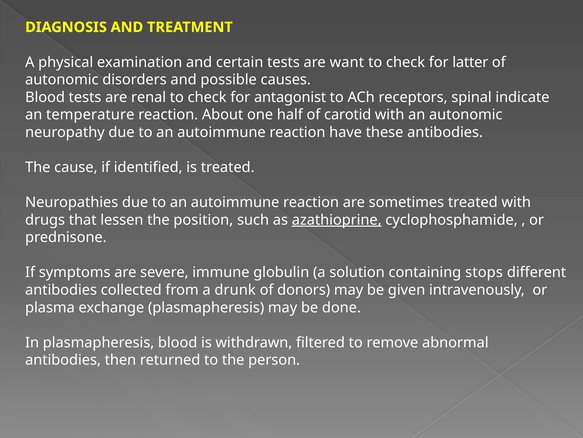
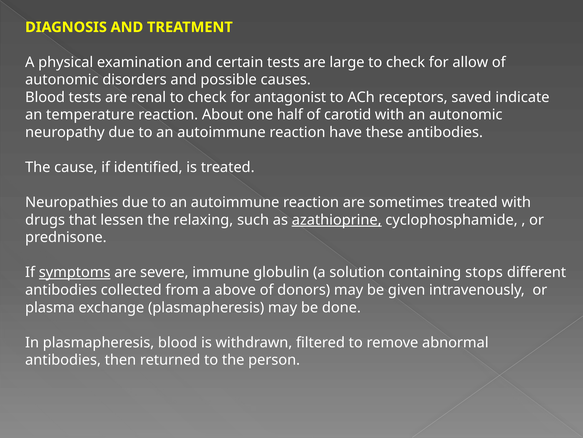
want: want -> large (347, 62)
latter: latter -> allow (470, 62)
spinal: spinal -> saved (471, 97)
position: position -> relaxing (203, 220)
symptoms underline: none -> present (75, 272)
drunk: drunk -> above (235, 290)
